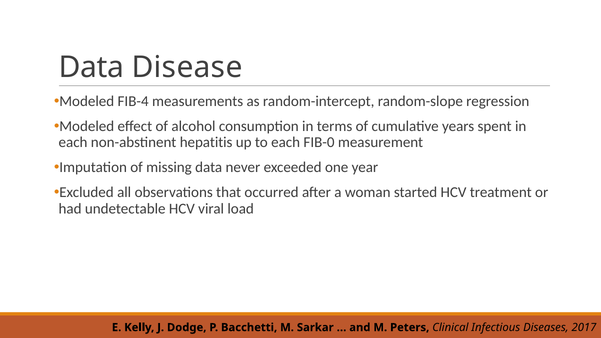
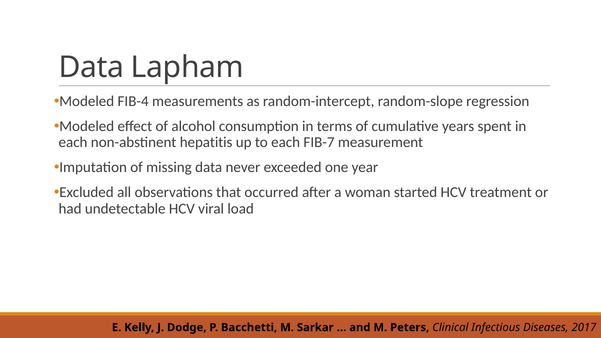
Disease: Disease -> Lapham (187, 67)
FIB-0: FIB-0 -> FIB-7 (319, 142)
